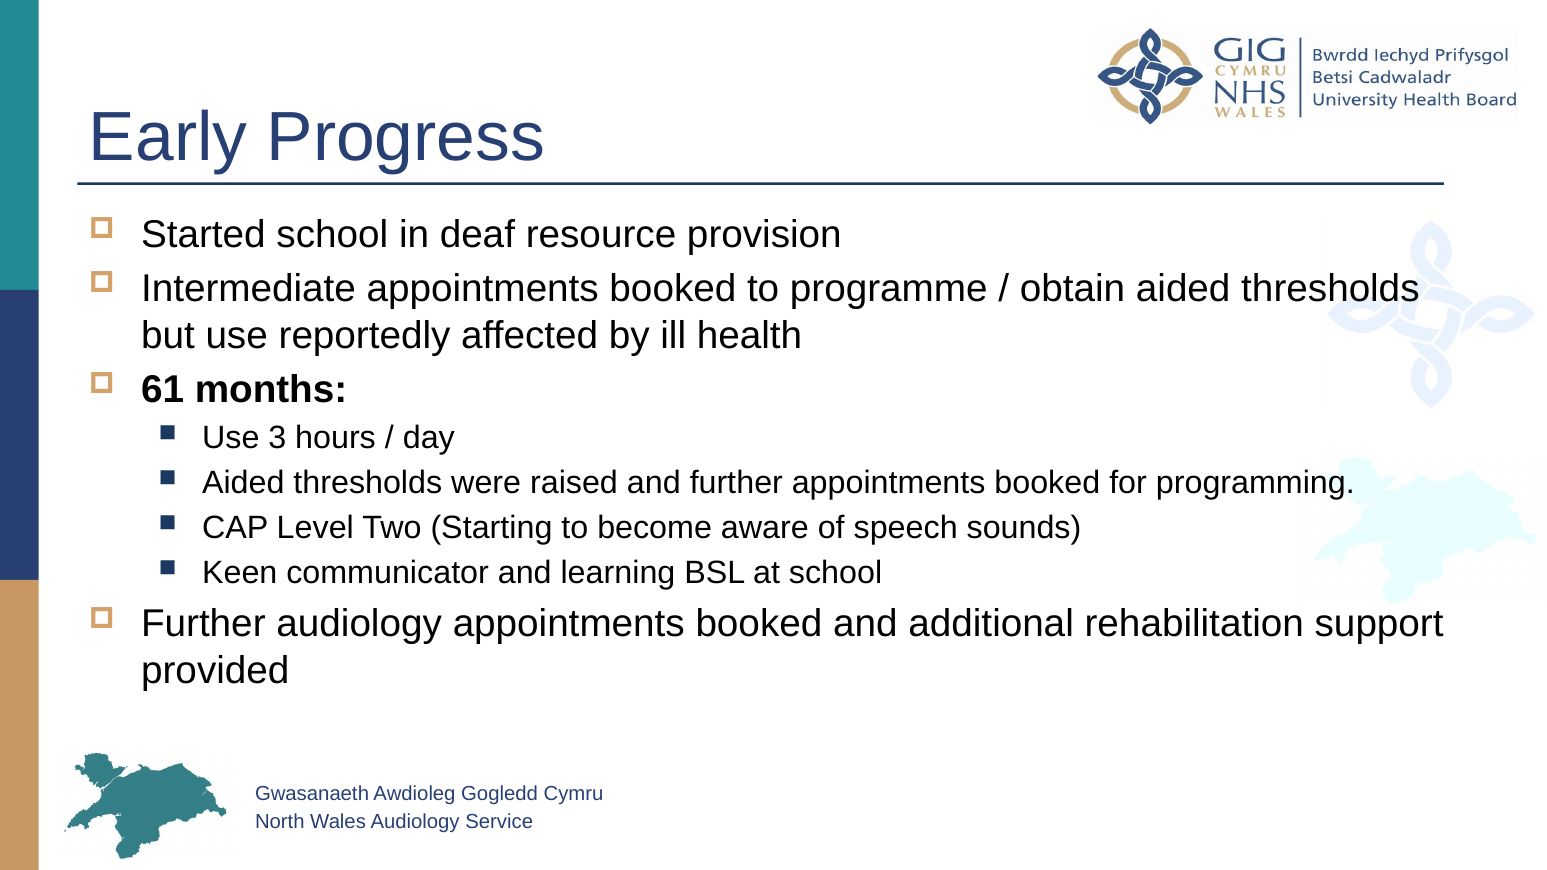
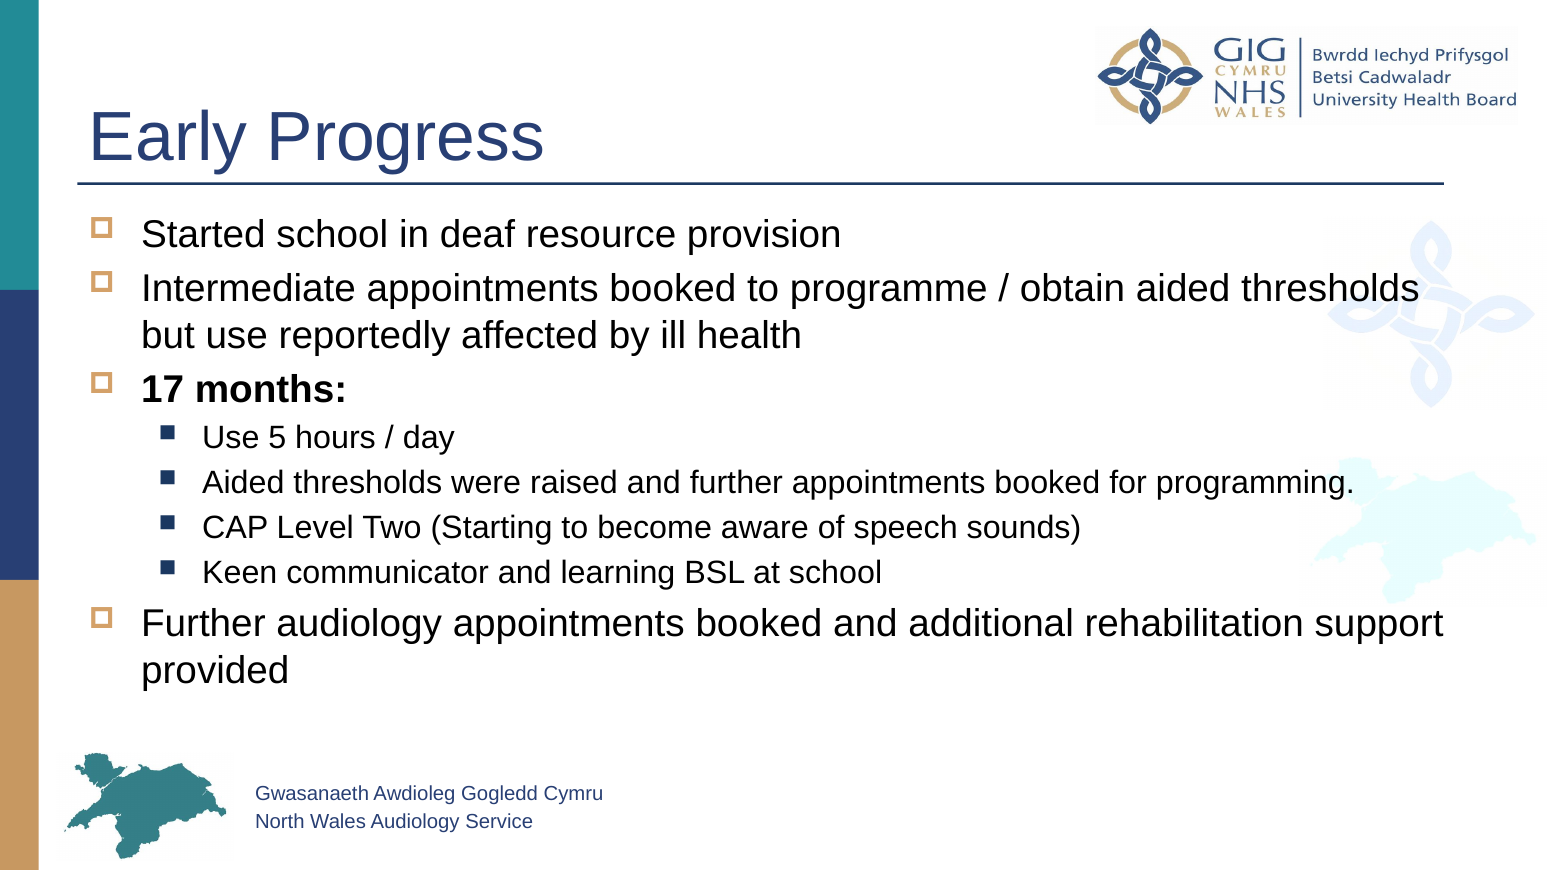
61: 61 -> 17 (163, 389)
3: 3 -> 5 (277, 438)
